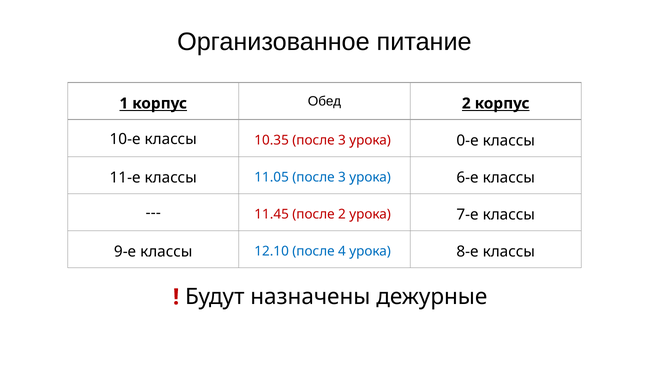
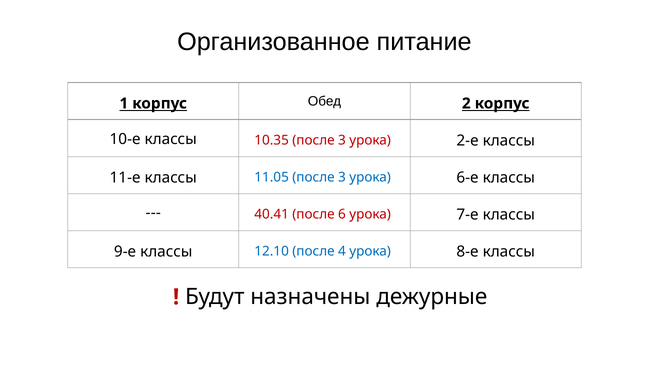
0-е: 0-е -> 2-е (468, 141)
11.45: 11.45 -> 40.41 (272, 214)
после 2: 2 -> 6 (342, 214)
